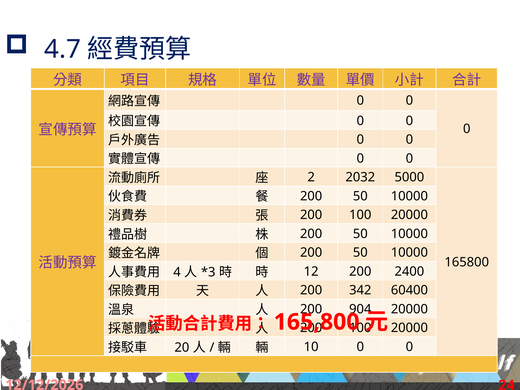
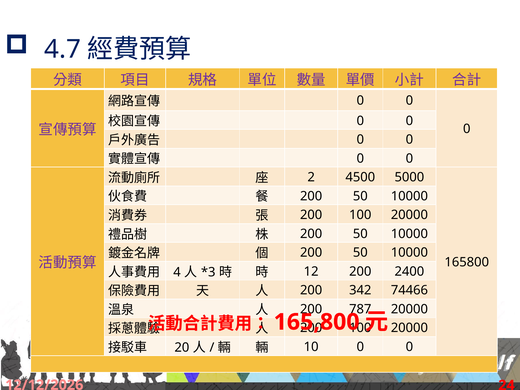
2032: 2032 -> 4500 (360, 177)
60400: 60400 -> 74466 (409, 290)
904: 904 -> 787 (360, 309)
